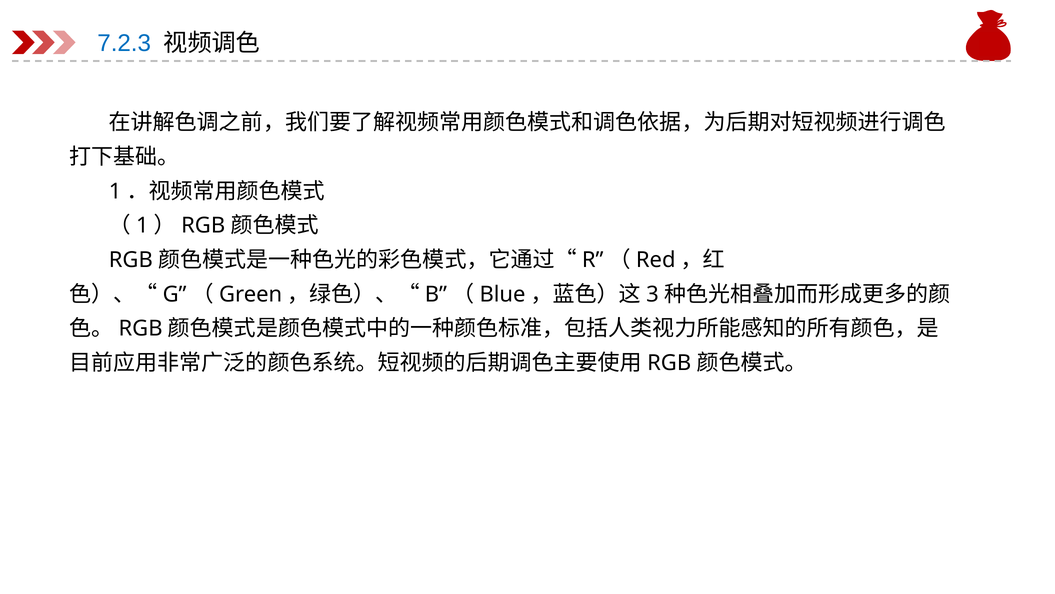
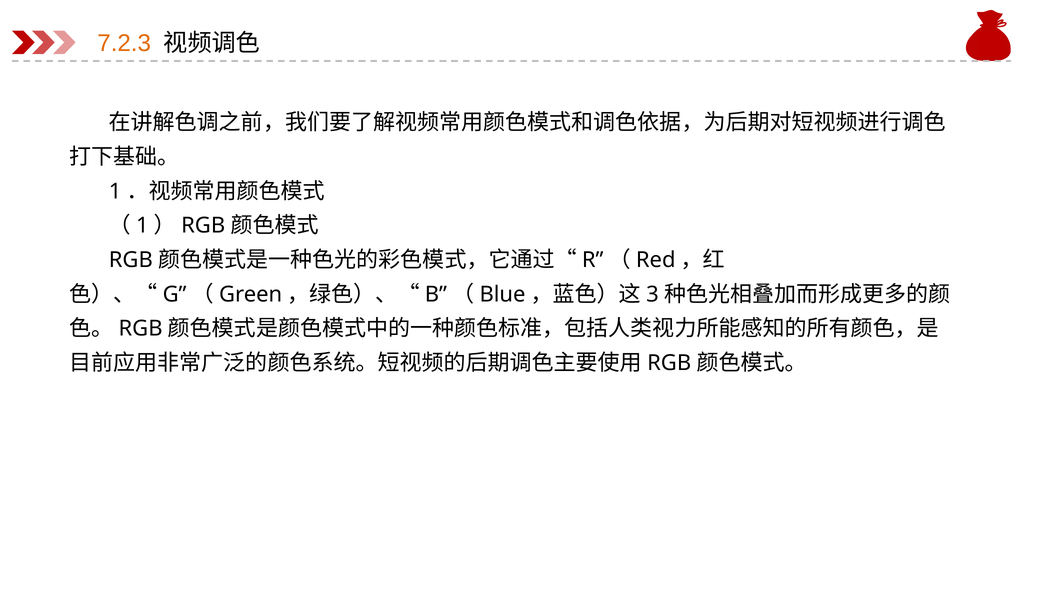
7.2.3 colour: blue -> orange (124, 43)
